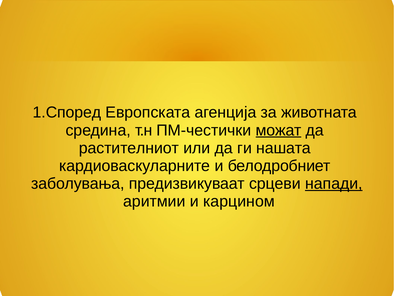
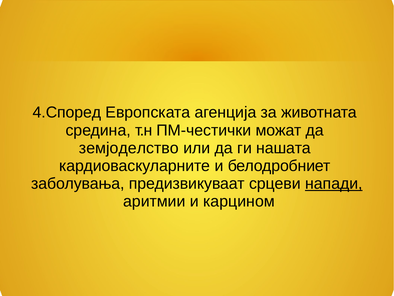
1.Според: 1.Според -> 4.Според (67, 112)
можат underline: present -> none (279, 130)
растителниот: растителниот -> земјоделство (129, 148)
